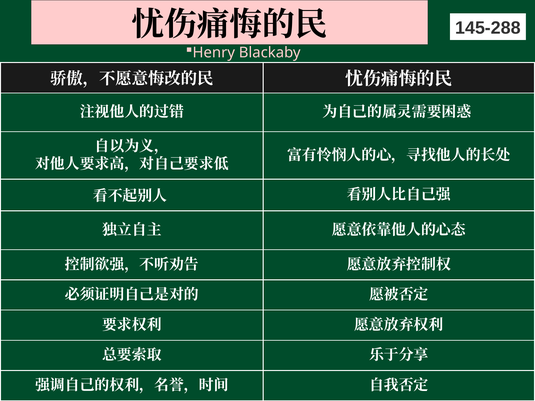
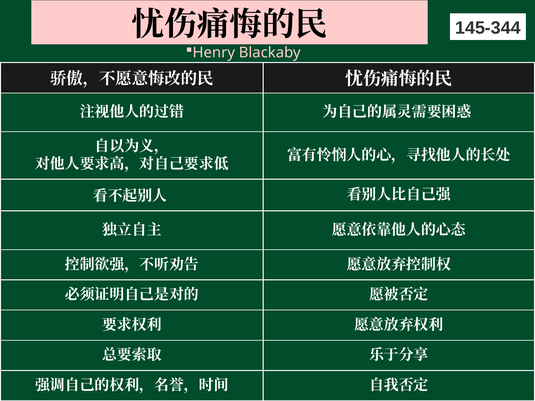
145-288: 145-288 -> 145-344 (488, 28)
